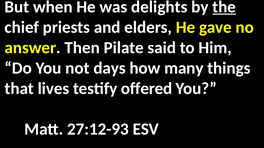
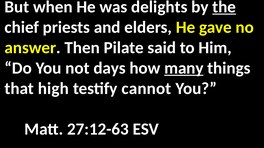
many underline: none -> present (184, 68)
lives: lives -> high (53, 89)
offered: offered -> cannot (146, 89)
27:12-93: 27:12-93 -> 27:12-63 (98, 130)
